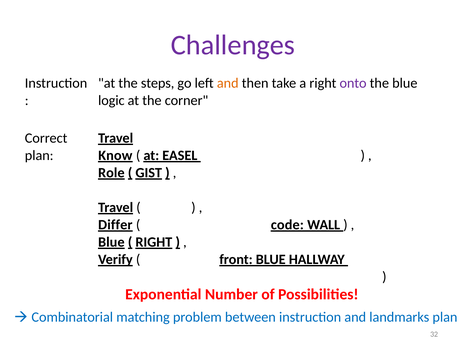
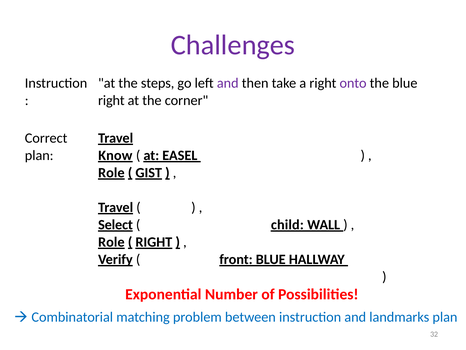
and colour: orange -> purple (228, 83)
logic: logic -> right (111, 100)
Differ: Differ -> Select (115, 224)
code: code -> child (287, 224)
Blue: Blue -> Role (111, 242)
